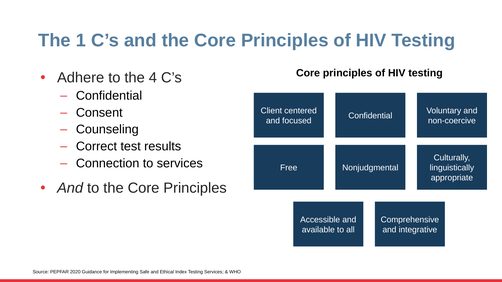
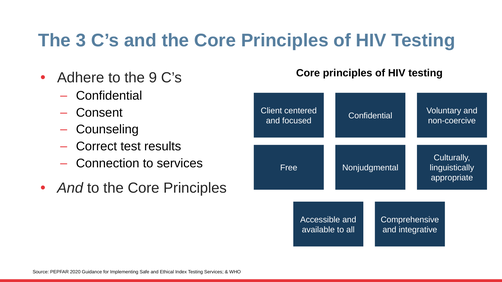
1: 1 -> 3 (81, 41)
4: 4 -> 9 (153, 78)
